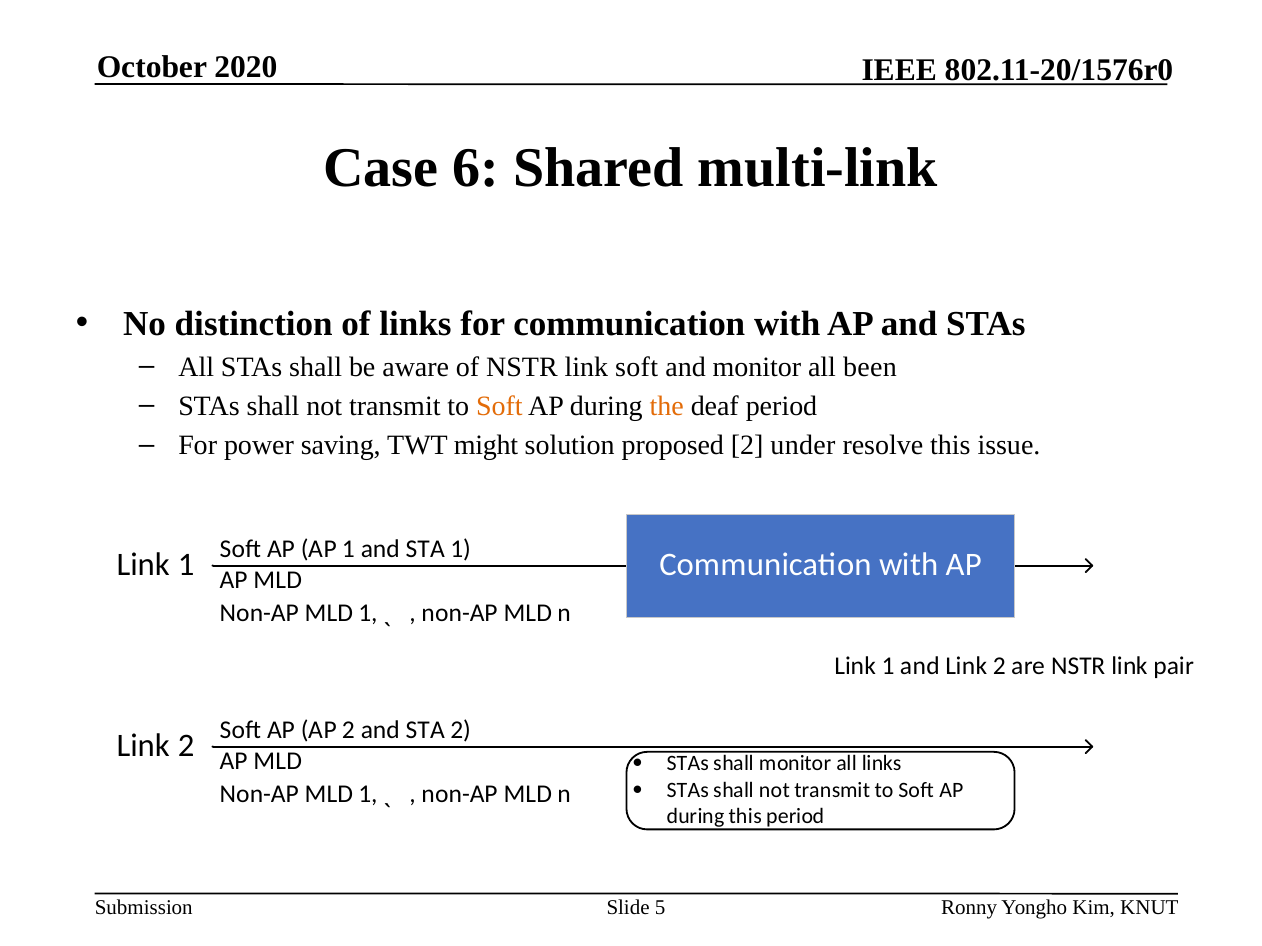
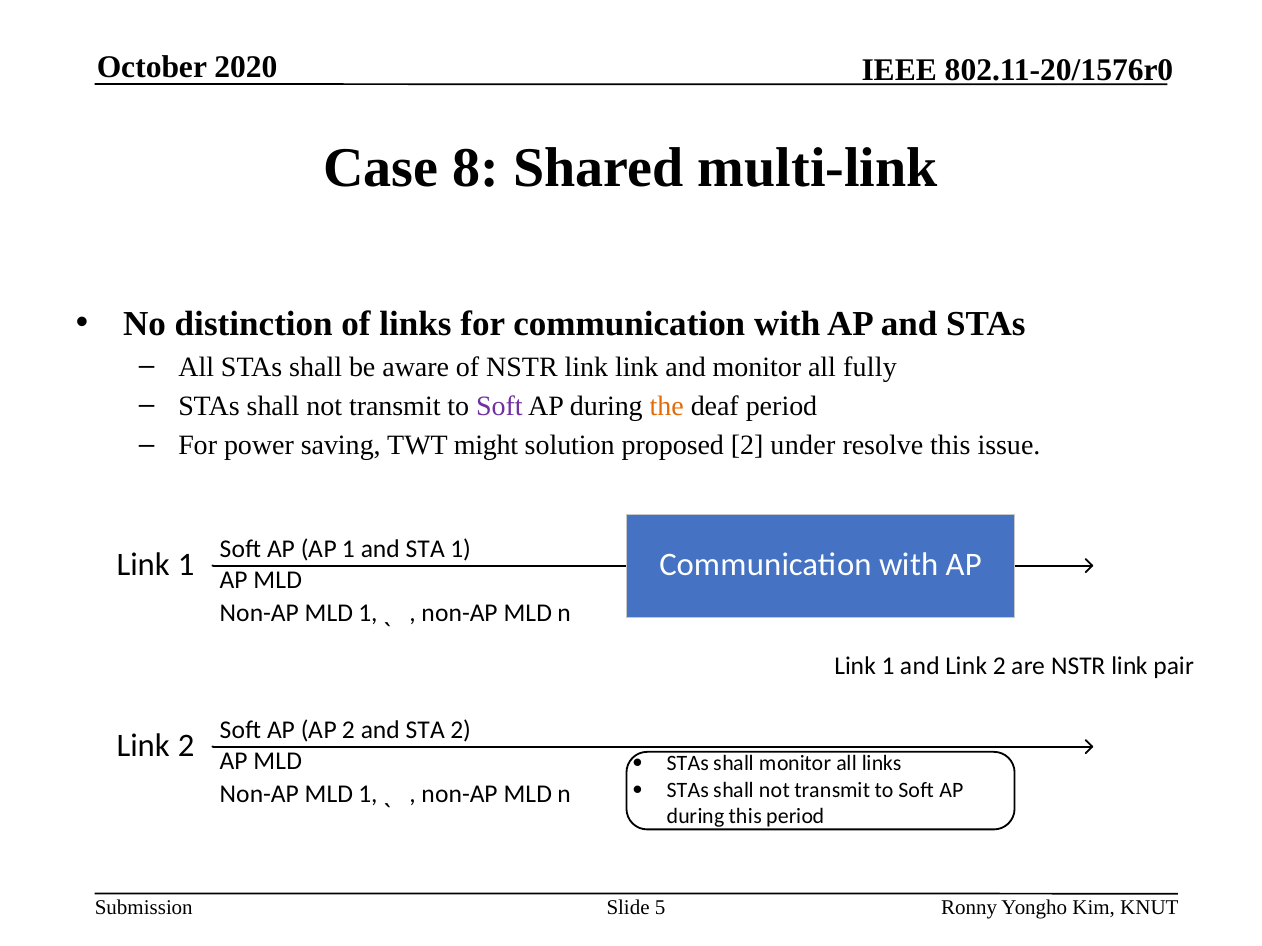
6: 6 -> 8 (476, 168)
link soft: soft -> link (637, 367)
been: been -> fully (870, 367)
Soft colour: orange -> purple (499, 406)
